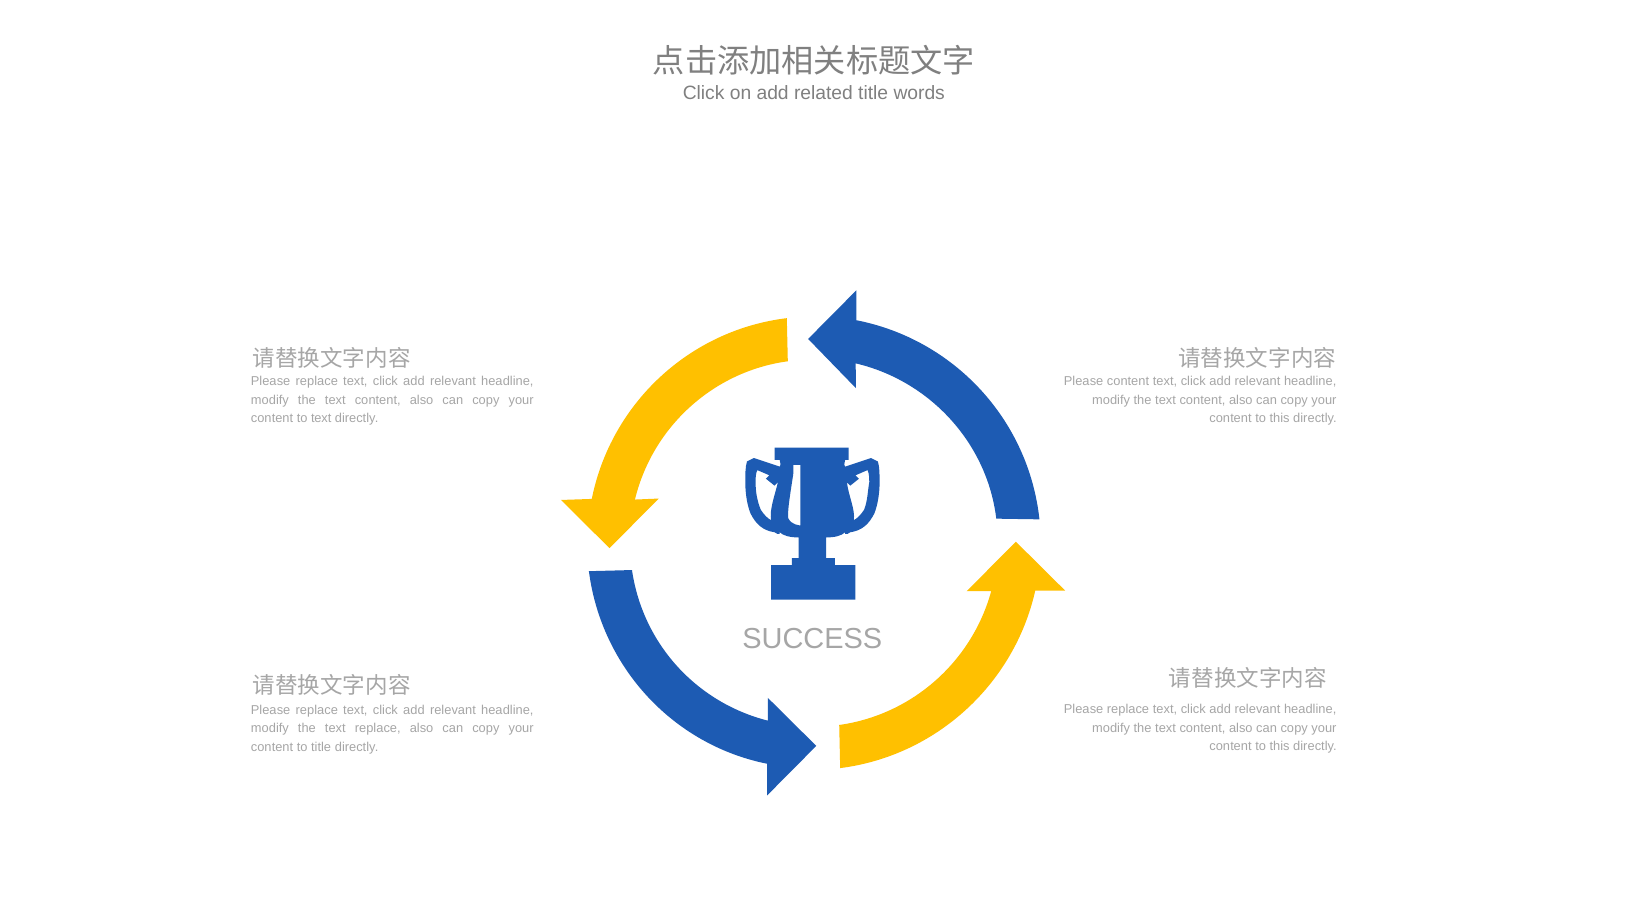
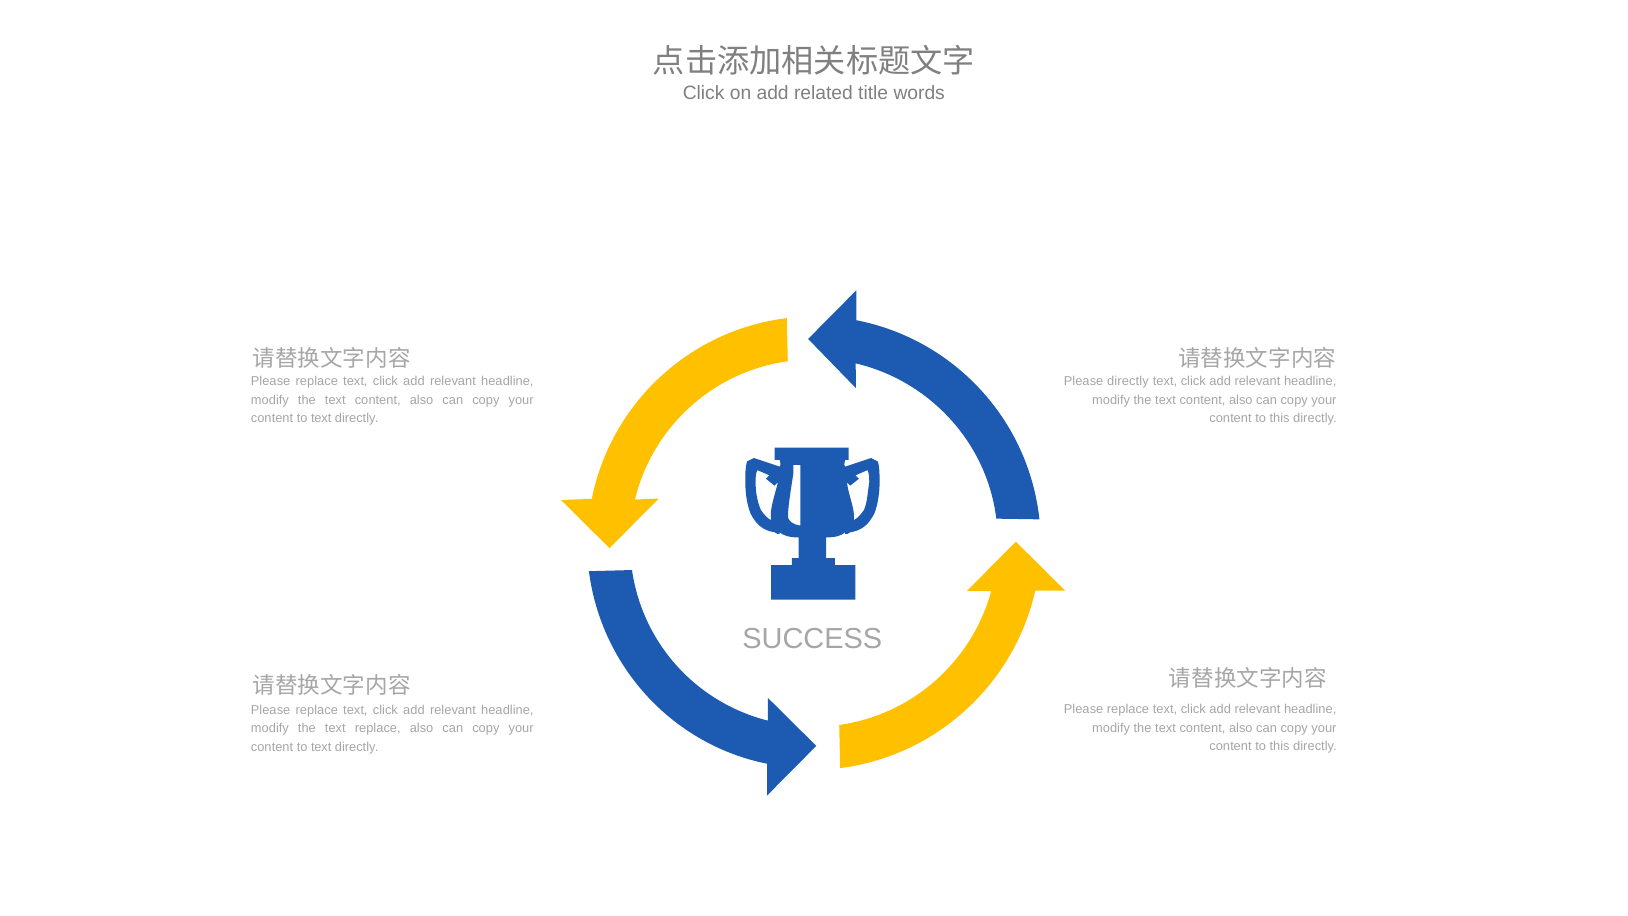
Please content: content -> directly (1128, 381)
title: title -> text (321, 747)
